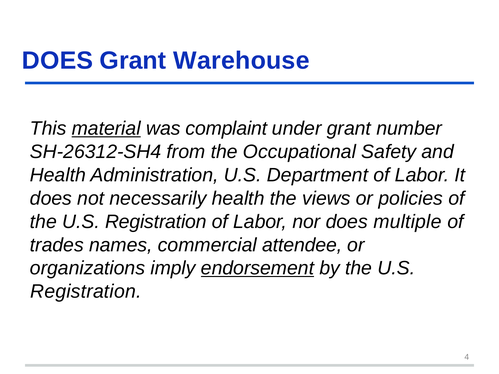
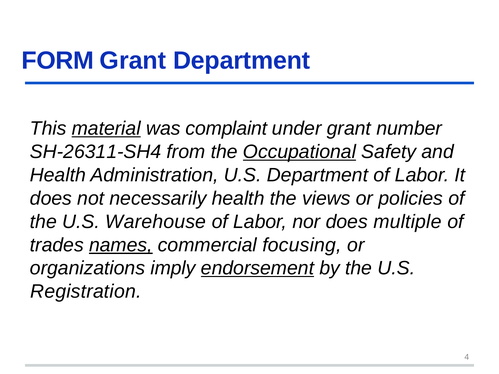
DOES: DOES -> FORM (58, 61)
Grant Warehouse: Warehouse -> Department (242, 61)
SH-26312-SH4: SH-26312-SH4 -> SH-26311-SH4 (96, 152)
Occupational underline: none -> present (299, 152)
Registration: Registration -> Warehouse (156, 222)
names underline: none -> present (121, 245)
attendee: attendee -> focusing (302, 245)
